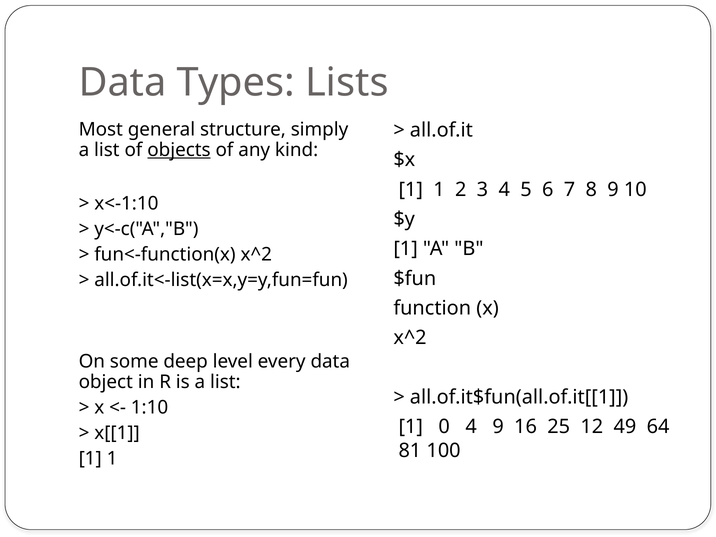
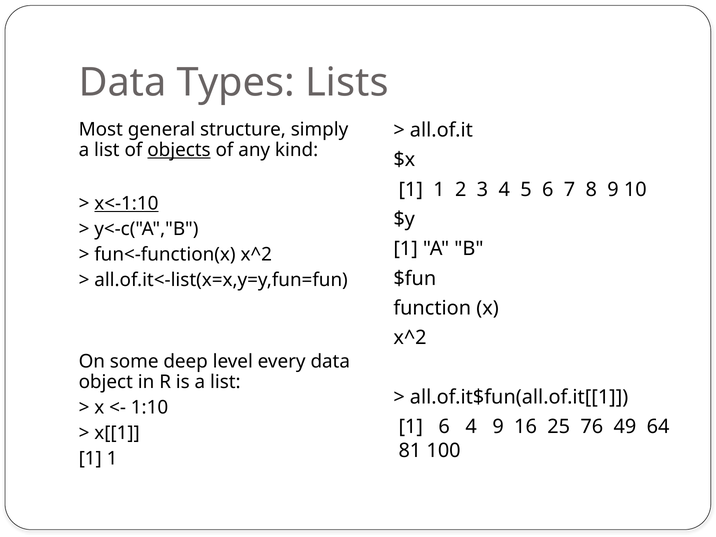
x<-1:10 underline: none -> present (126, 203)
1 0: 0 -> 6 (444, 427)
12: 12 -> 76 (592, 427)
